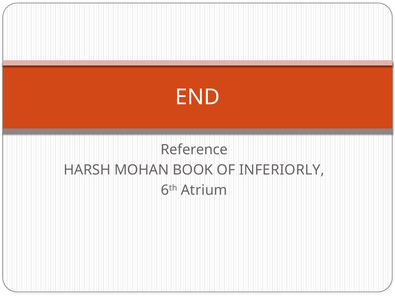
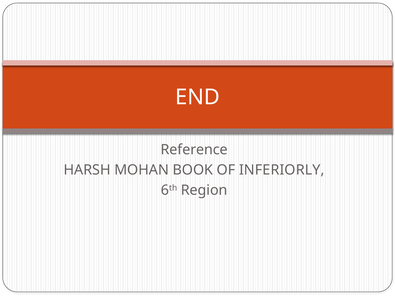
Atrium: Atrium -> Region (204, 190)
